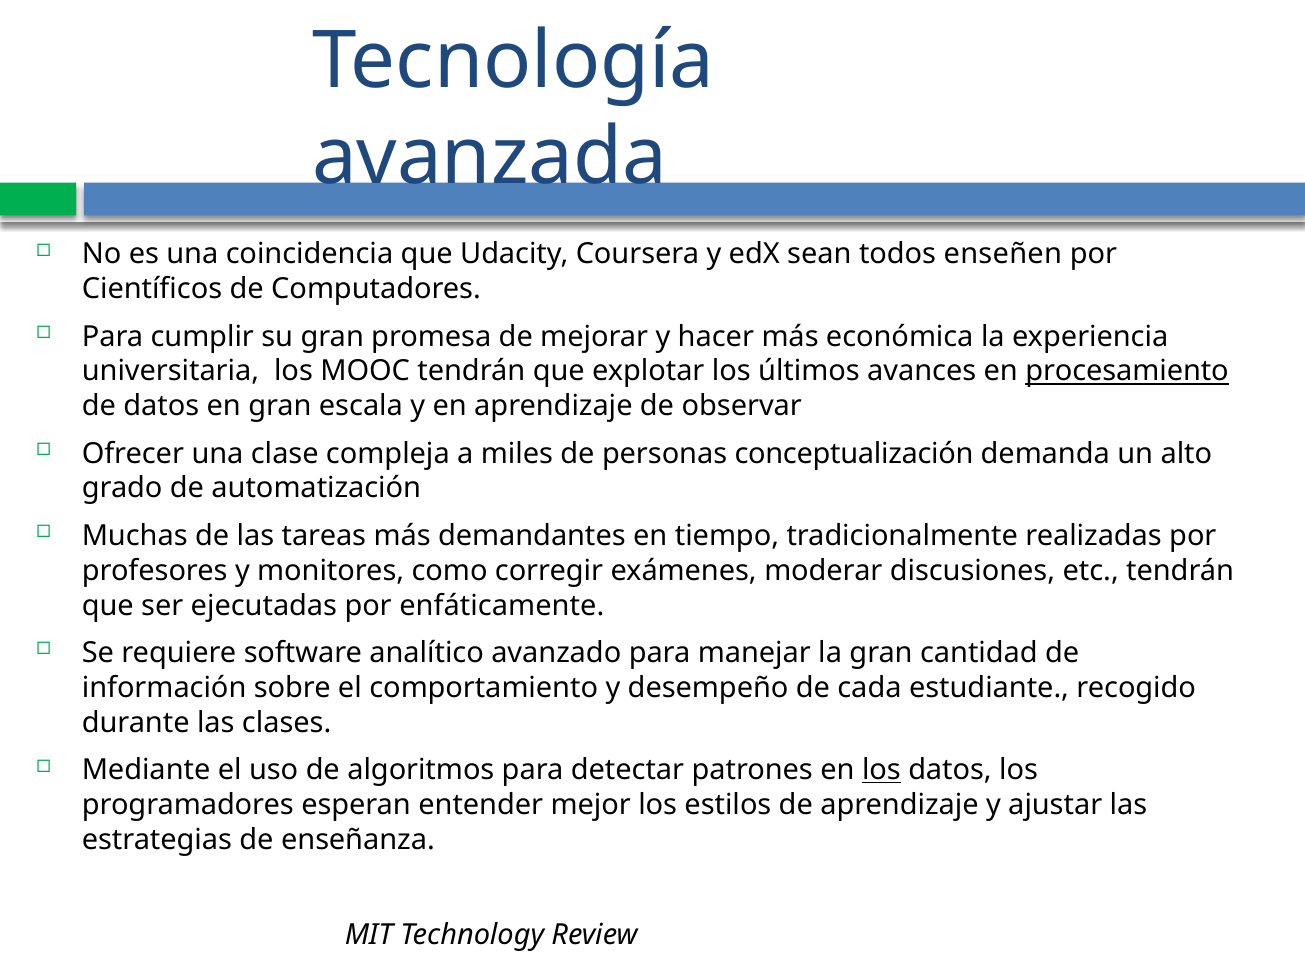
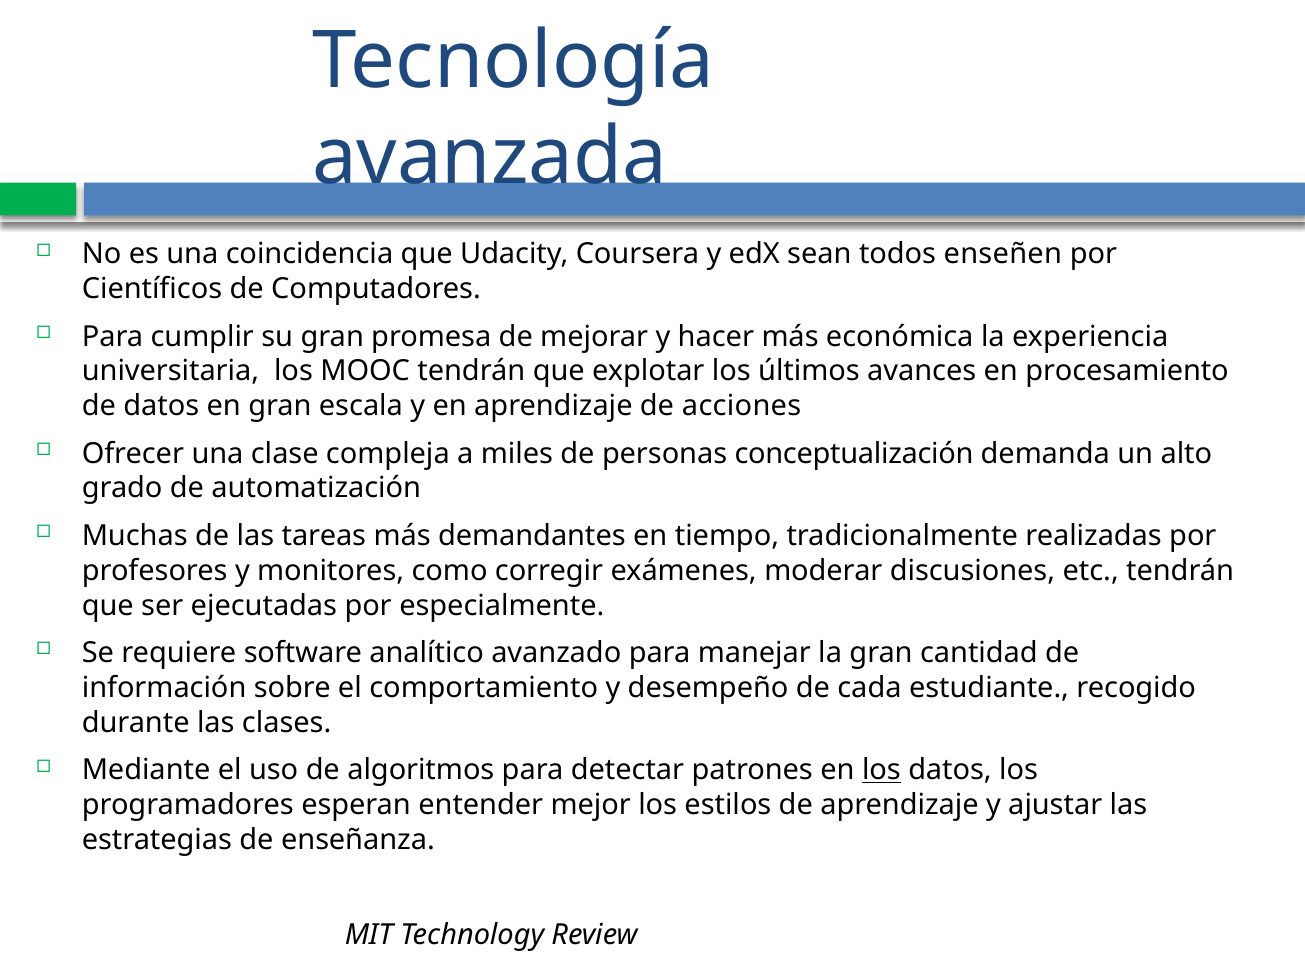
procesamiento underline: present -> none (1127, 371)
observar: observar -> acciones (742, 406)
enfáticamente: enfáticamente -> especialmente (502, 605)
